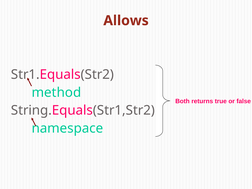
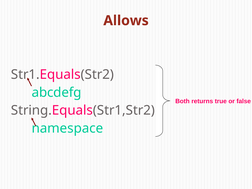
method: method -> abcdefg (57, 92)
